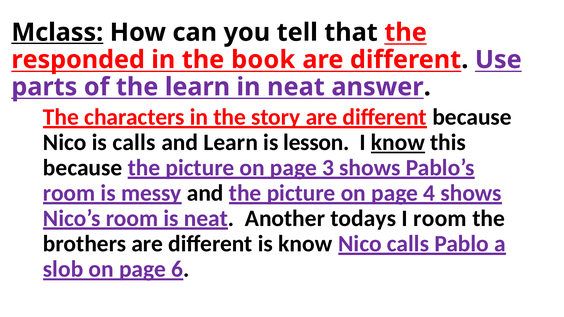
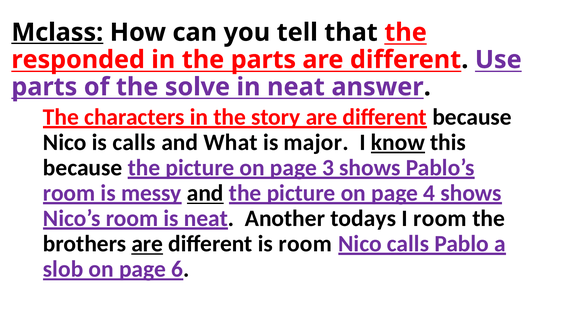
the book: book -> parts (263, 60)
the learn: learn -> solve (197, 87)
and Learn: Learn -> What (231, 143)
lesson: lesson -> major (316, 143)
and underline: none -> present (205, 193)
are underline: none -> present (147, 244)
is know: know -> room (305, 244)
